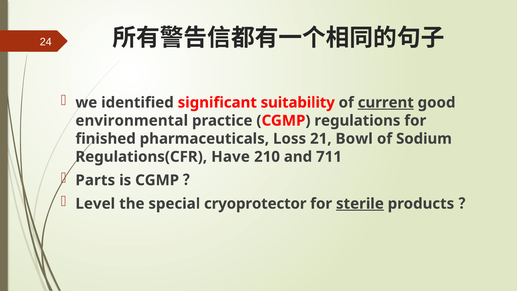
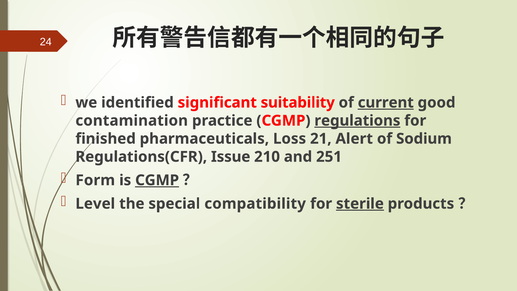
environmental: environmental -> contamination (132, 121)
regulations underline: none -> present (357, 121)
Bowl: Bowl -> Alert (354, 139)
Have: Have -> Issue (231, 157)
711: 711 -> 251 (329, 157)
Parts: Parts -> Form (95, 180)
CGMP underline: none -> present (157, 180)
cryoprotector: cryoprotector -> compatibility (255, 204)
